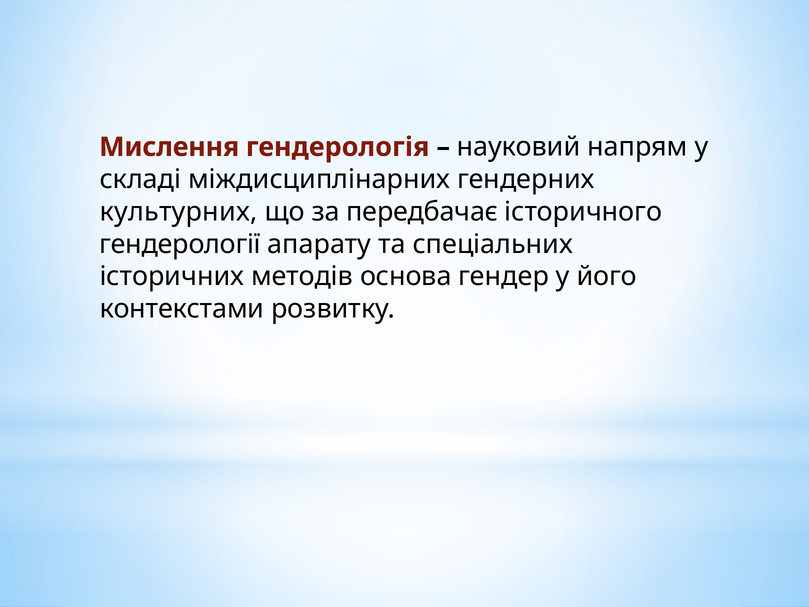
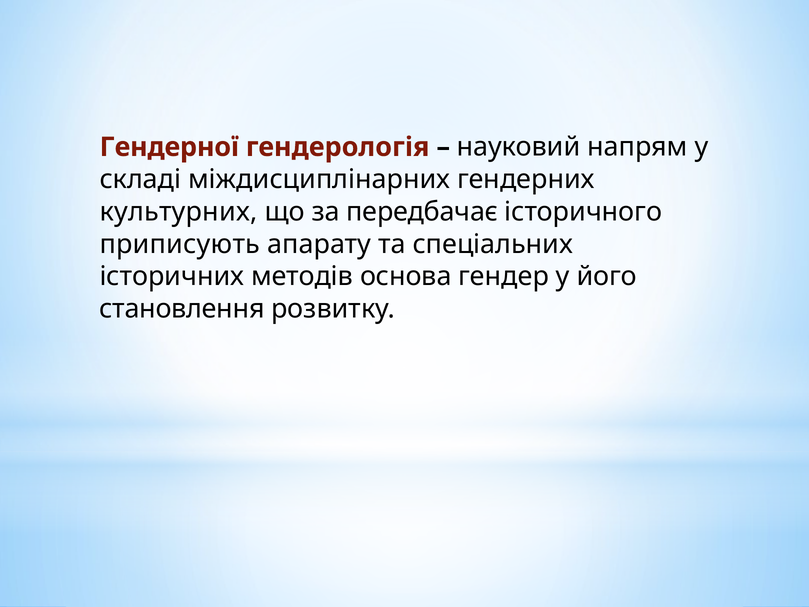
Мислення: Мислення -> Гендерної (169, 147)
гендерології: гендерології -> приписують (180, 244)
контекстами: контекстами -> становлення (182, 309)
